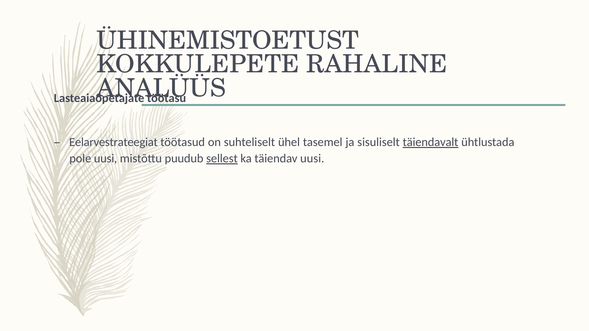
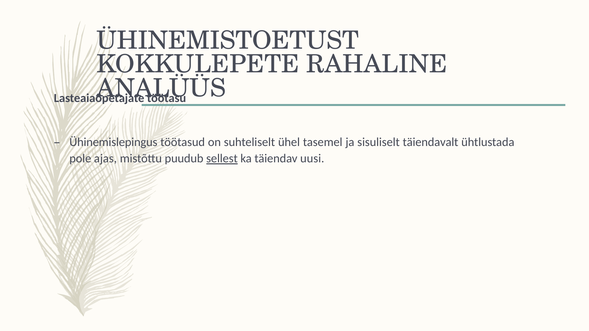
Eelarvestrateegiat: Eelarvestrateegiat -> Ühinemislepingus (113, 142)
täiendavalt underline: present -> none (431, 142)
pole uusi: uusi -> ajas (105, 159)
